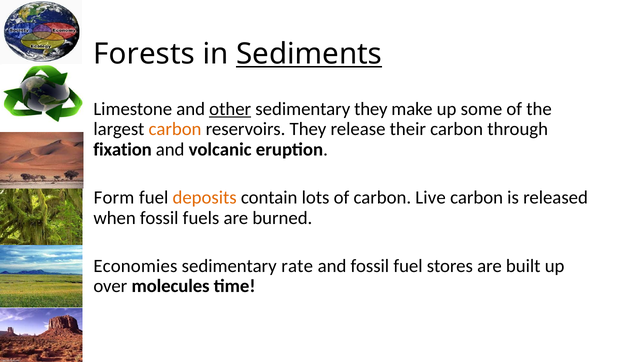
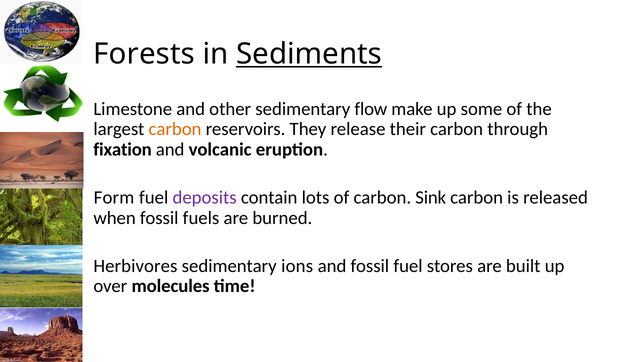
other underline: present -> none (230, 109)
sedimentary they: they -> flow (371, 109)
deposits colour: orange -> purple (205, 198)
Live: Live -> Sink (431, 198)
Economies: Economies -> Herbivores (135, 266)
rate: rate -> ions (297, 266)
